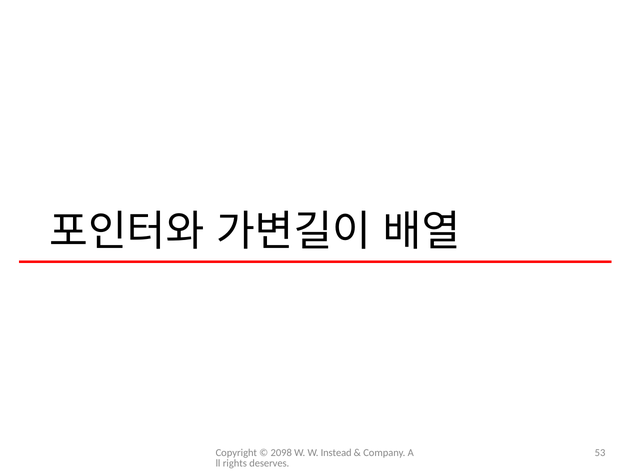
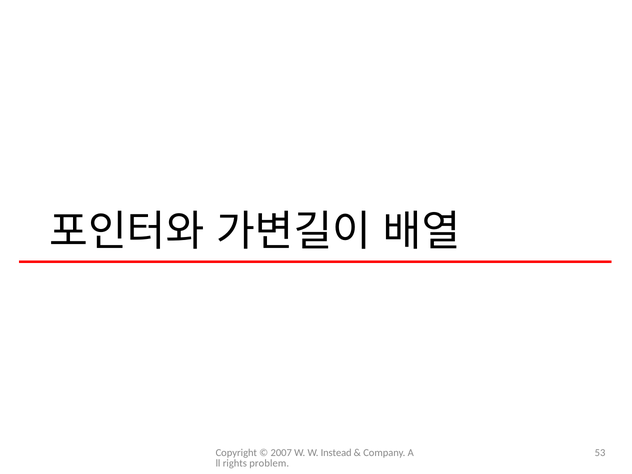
2098: 2098 -> 2007 (281, 453)
deserves: deserves -> problem (269, 463)
